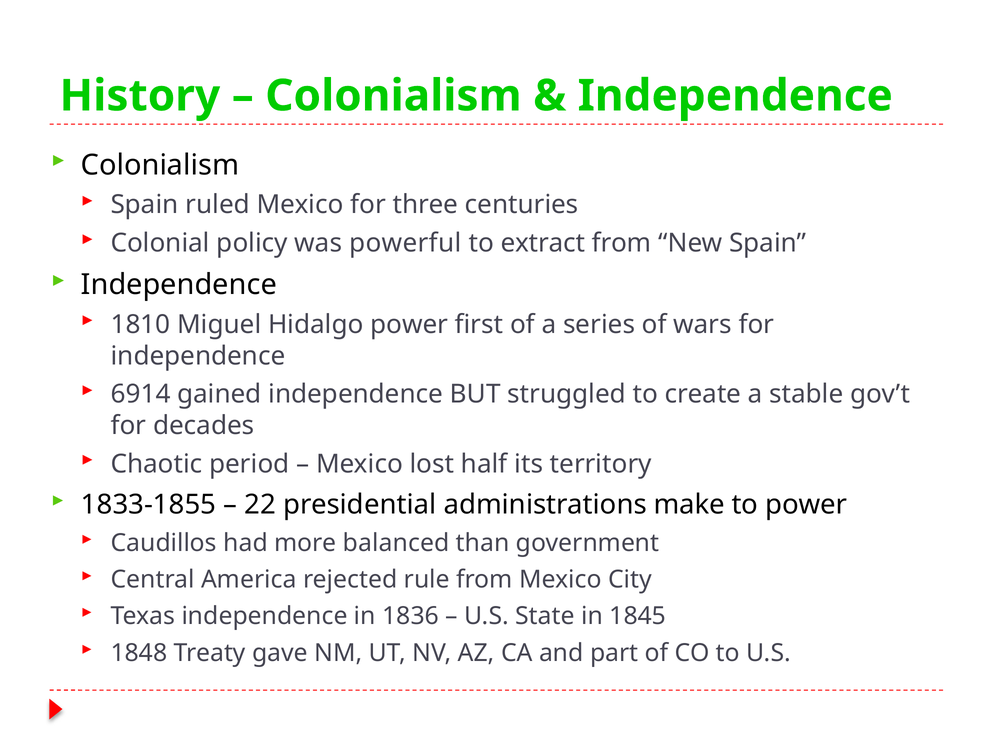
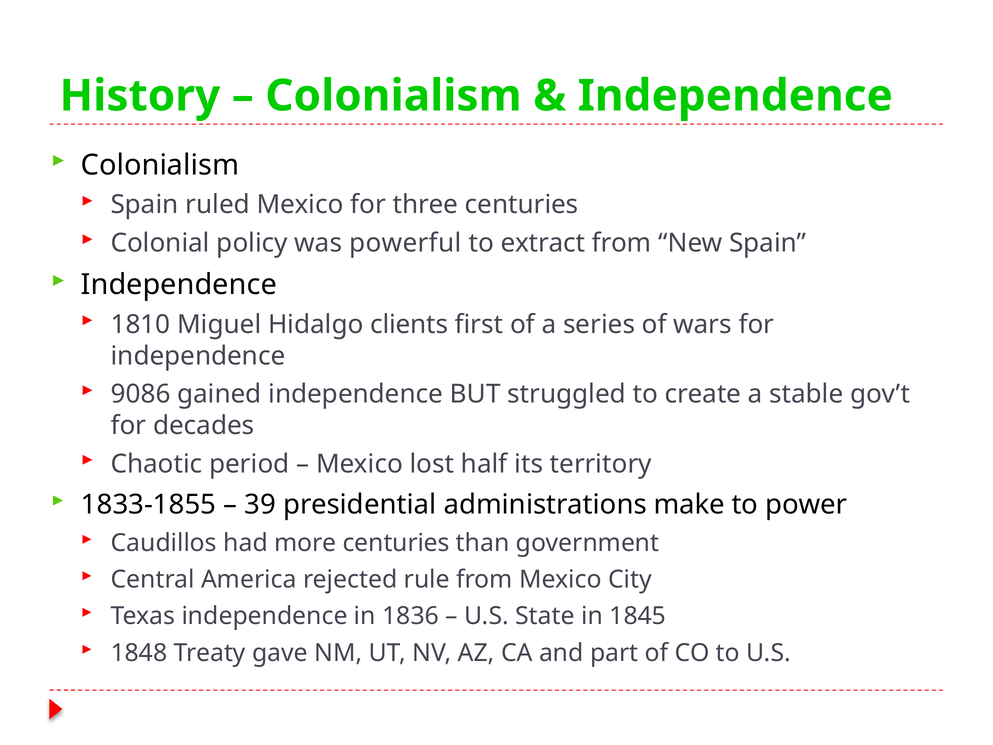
Hidalgo power: power -> clients (409, 324)
6914: 6914 -> 9086 (141, 394)
22: 22 -> 39 (260, 505)
more balanced: balanced -> centuries (396, 543)
